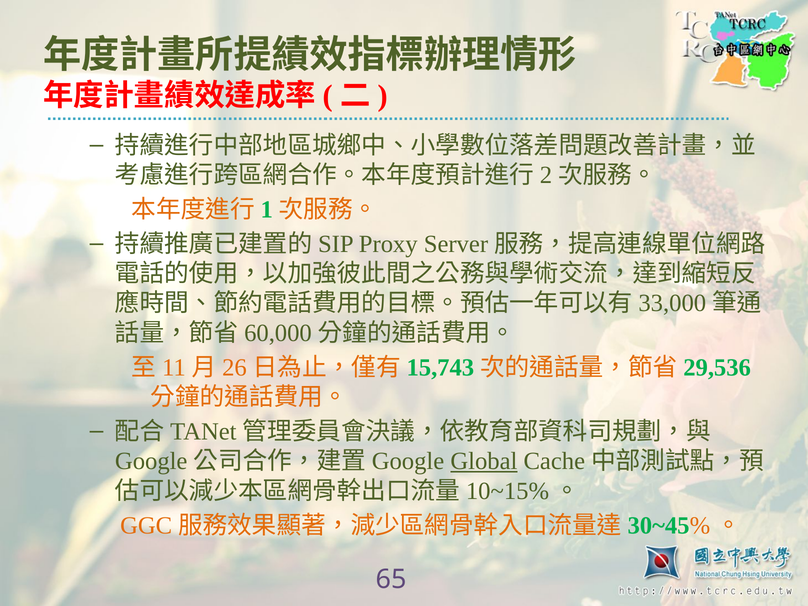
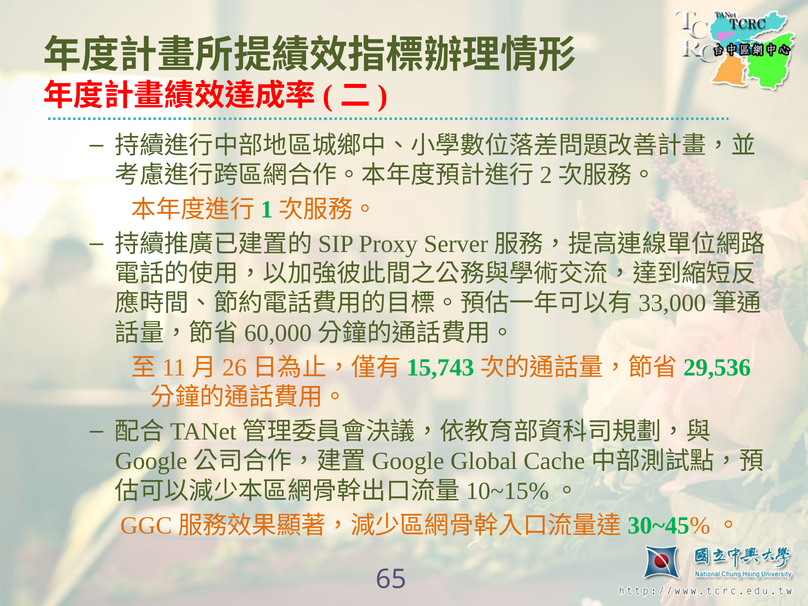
Global underline: present -> none (484, 461)
